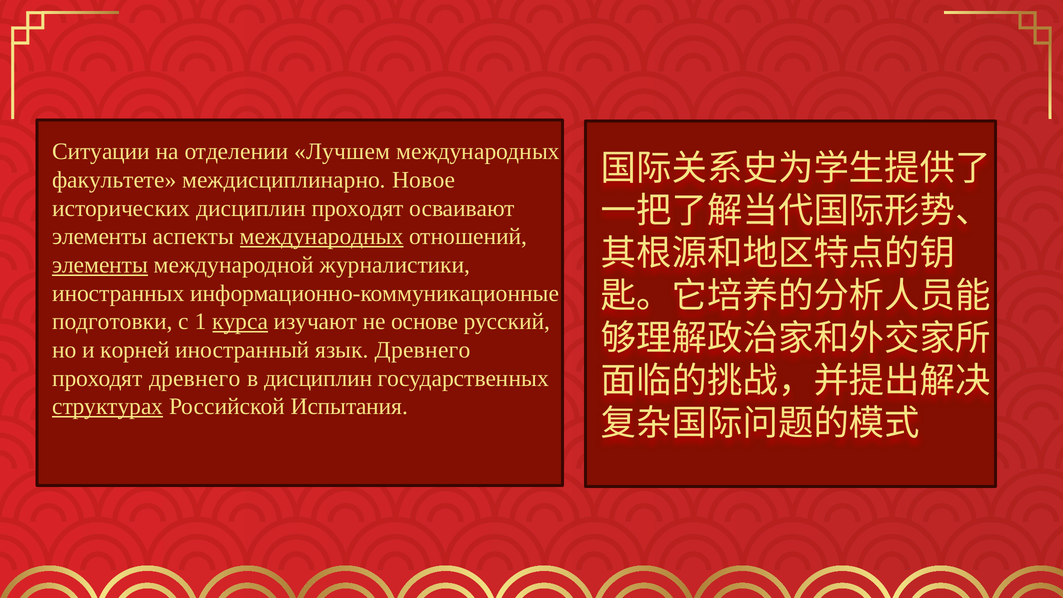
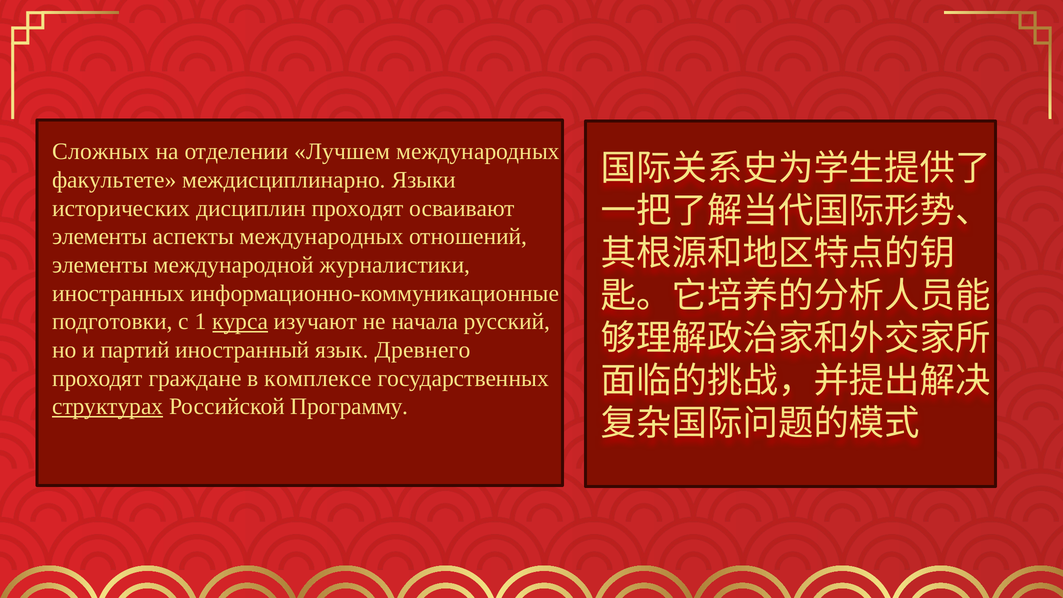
Ситуации: Ситуации -> Сложных (101, 152)
Новое: Новое -> Языки (424, 180)
международных underline: present -> none (322, 237)
элементы underline: present -> none (100, 265)
основе: основе -> начала (425, 322)
корней: корней -> партий (135, 350)
проходят древнего: древнего -> граждане (195, 378)
в дисциплин: дисциплин -> комплексе (318, 378)
Испытания: Испытания -> Программу (349, 407)
